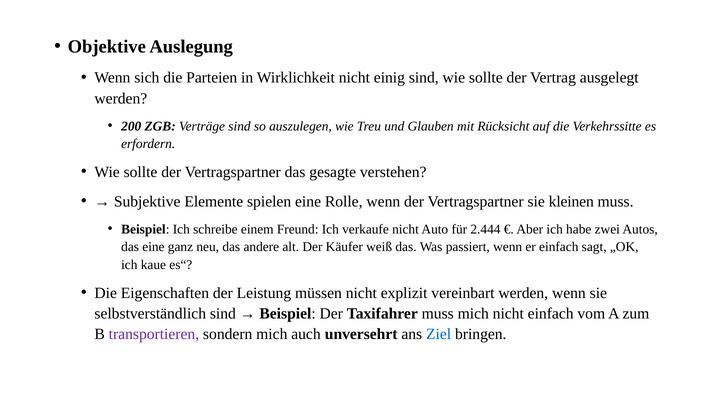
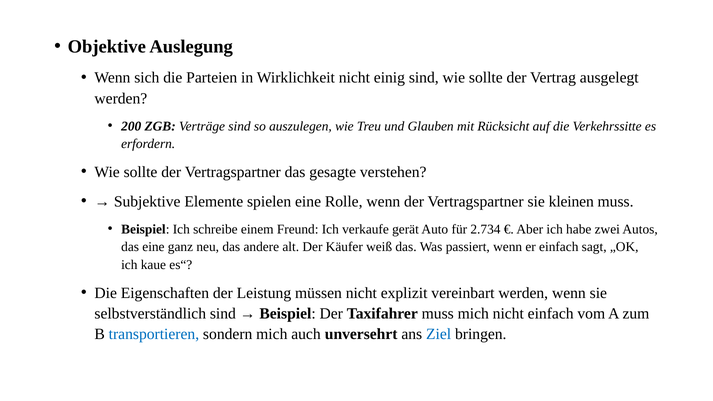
verkaufe nicht: nicht -> gerät (406, 229)
2.444: 2.444 -> 2.734 (485, 229)
transportieren colour: purple -> blue (154, 334)
